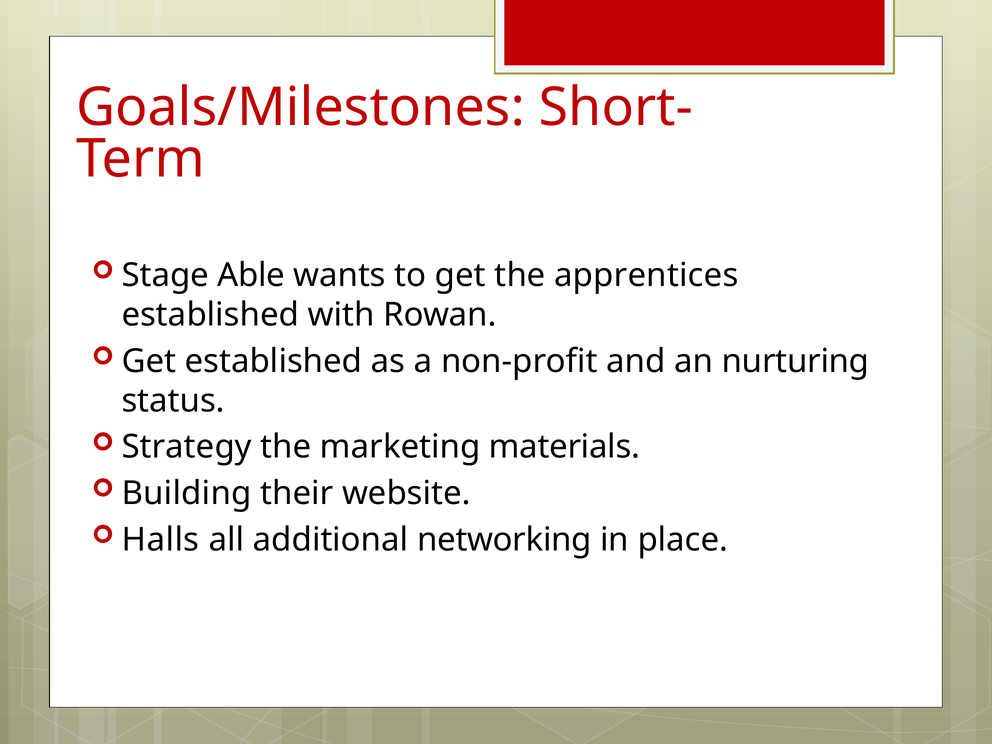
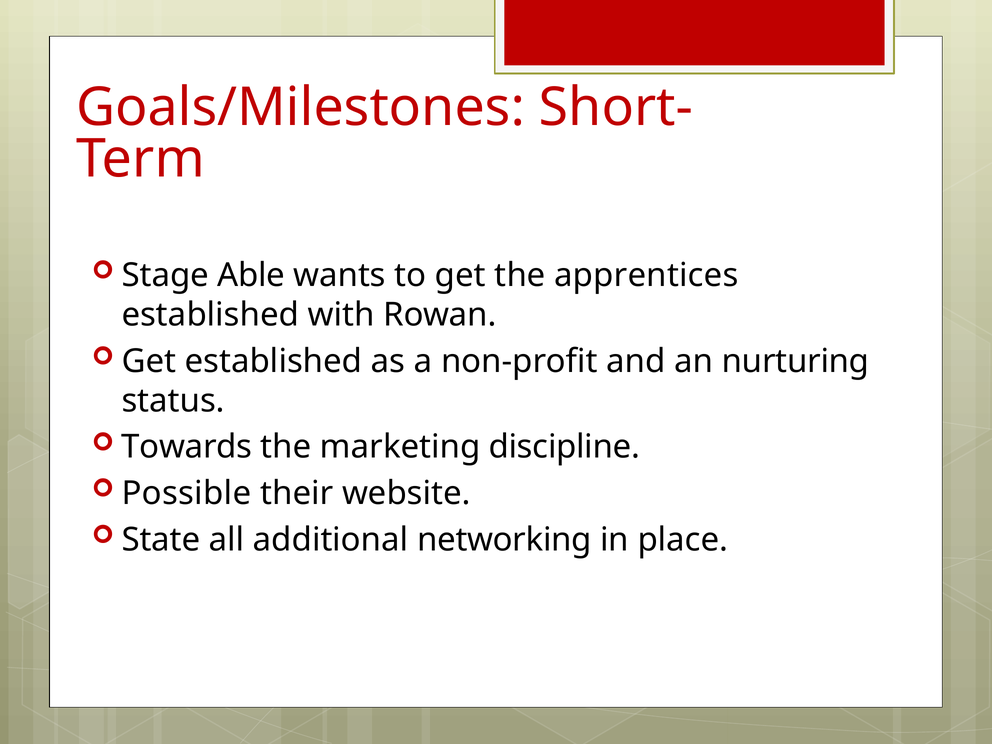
Strategy: Strategy -> Towards (187, 447)
materials: materials -> discipline (564, 447)
Building: Building -> Possible (187, 493)
Halls: Halls -> State (161, 540)
